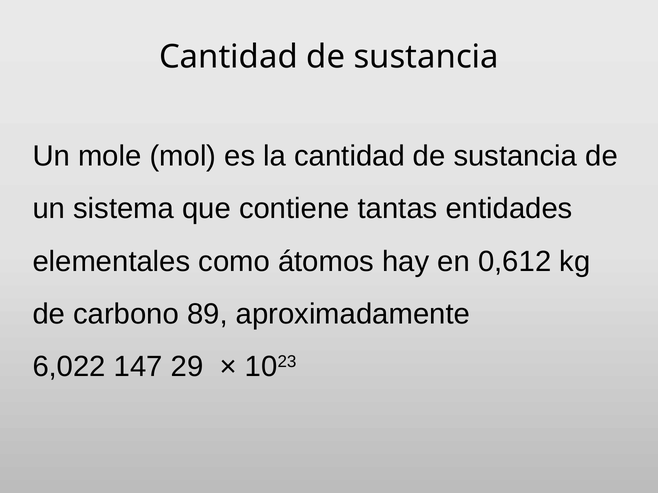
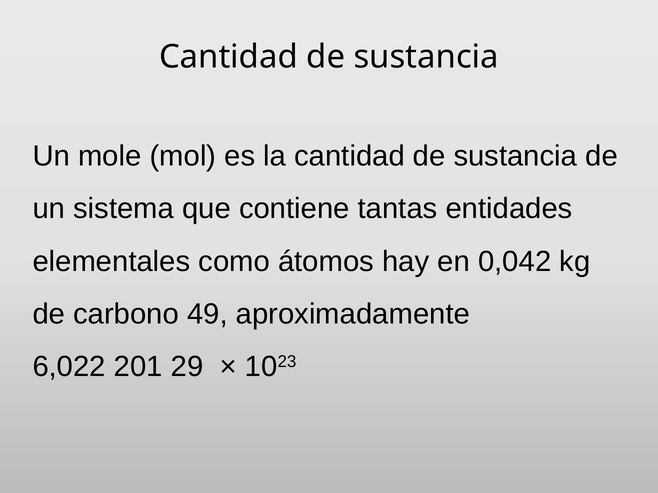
0,612: 0,612 -> 0,042 (515, 262)
89: 89 -> 49 (207, 314)
147: 147 -> 201 (138, 367)
